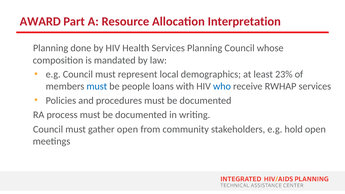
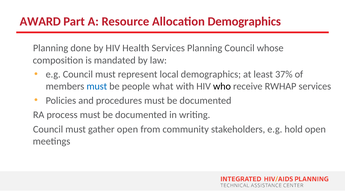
Allocation Interpretation: Interpretation -> Demographics (244, 22)
23%: 23% -> 37% (284, 74)
loans: loans -> what (163, 86)
who colour: blue -> black (222, 86)
